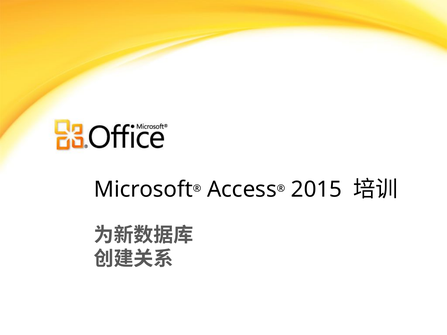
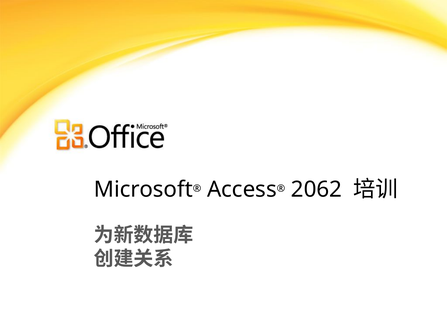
2015: 2015 -> 2062 (316, 190)
